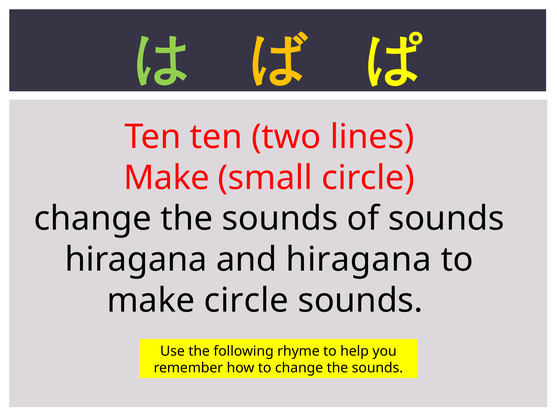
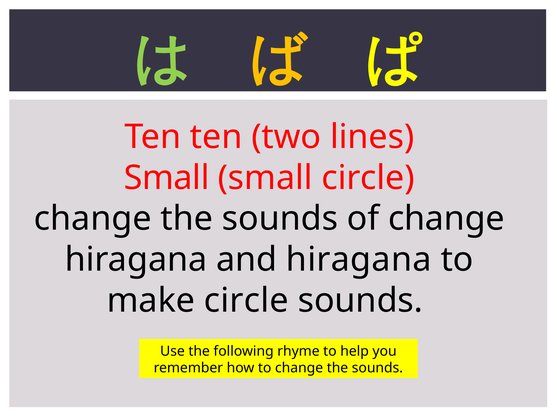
Make: Make -> Small (167, 178)
of sounds: sounds -> change (446, 219)
